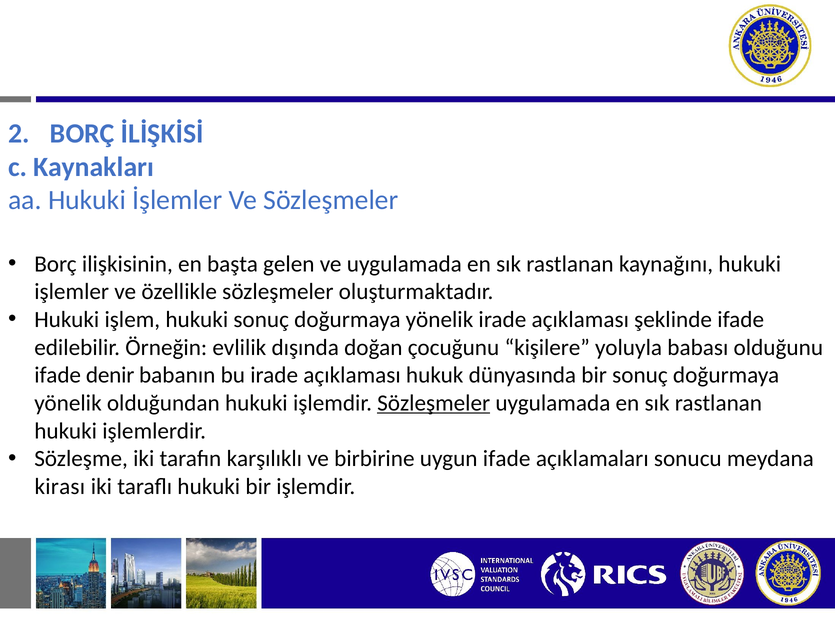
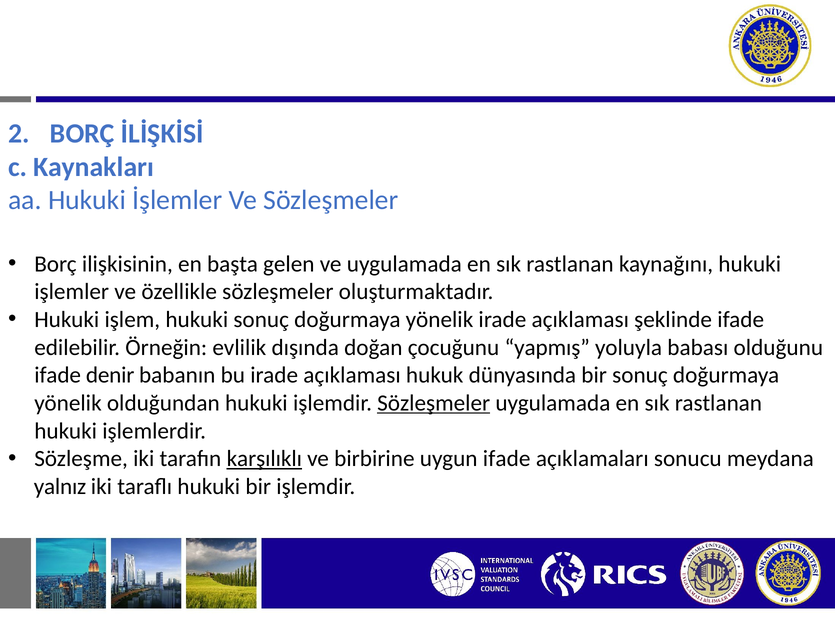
kişilere: kişilere -> yapmış (547, 348)
karşılıklı underline: none -> present (264, 459)
kirası: kirası -> yalnız (60, 487)
